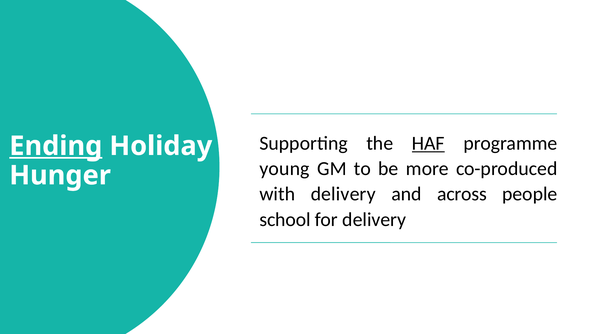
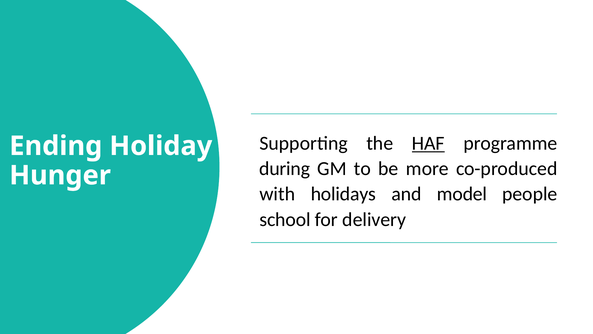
Ending underline: present -> none (56, 146)
young: young -> during (285, 168)
with delivery: delivery -> holidays (343, 194)
across: across -> model (462, 194)
